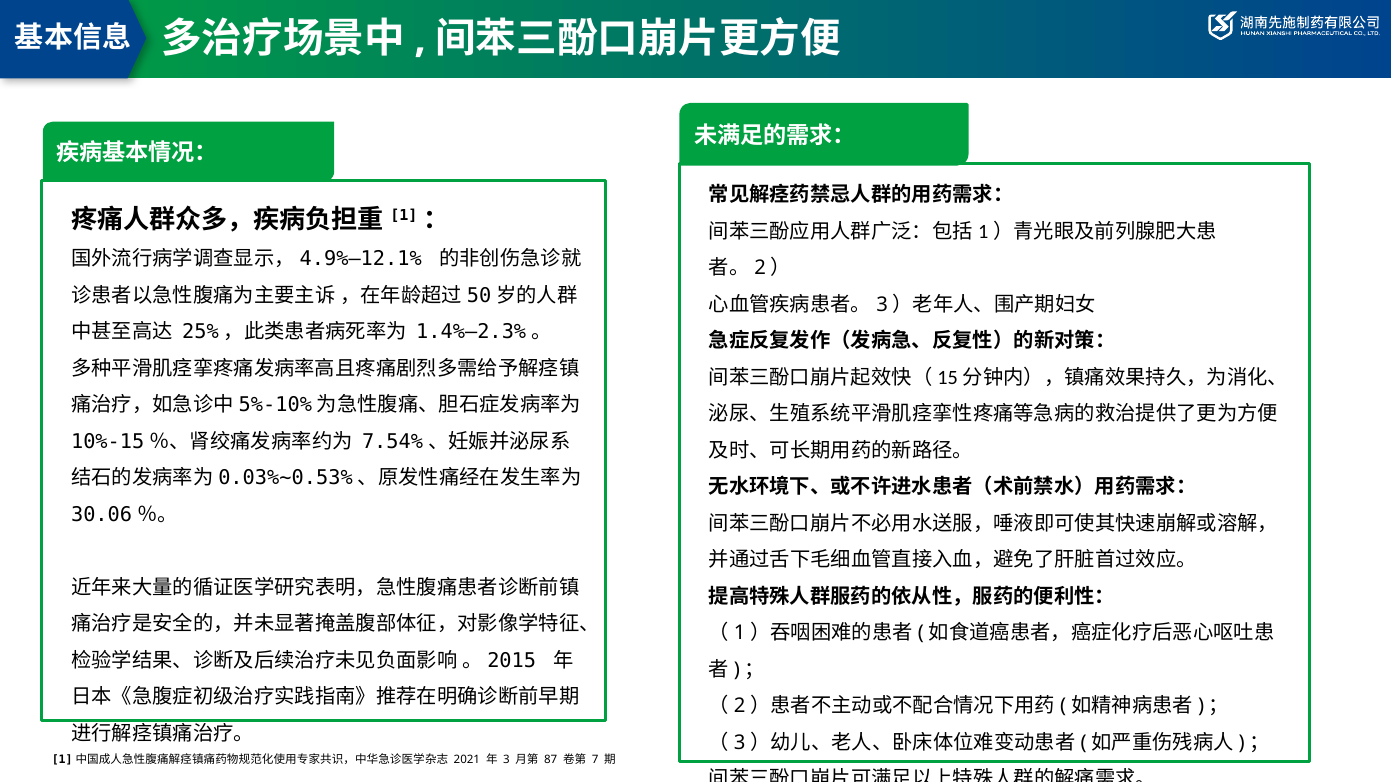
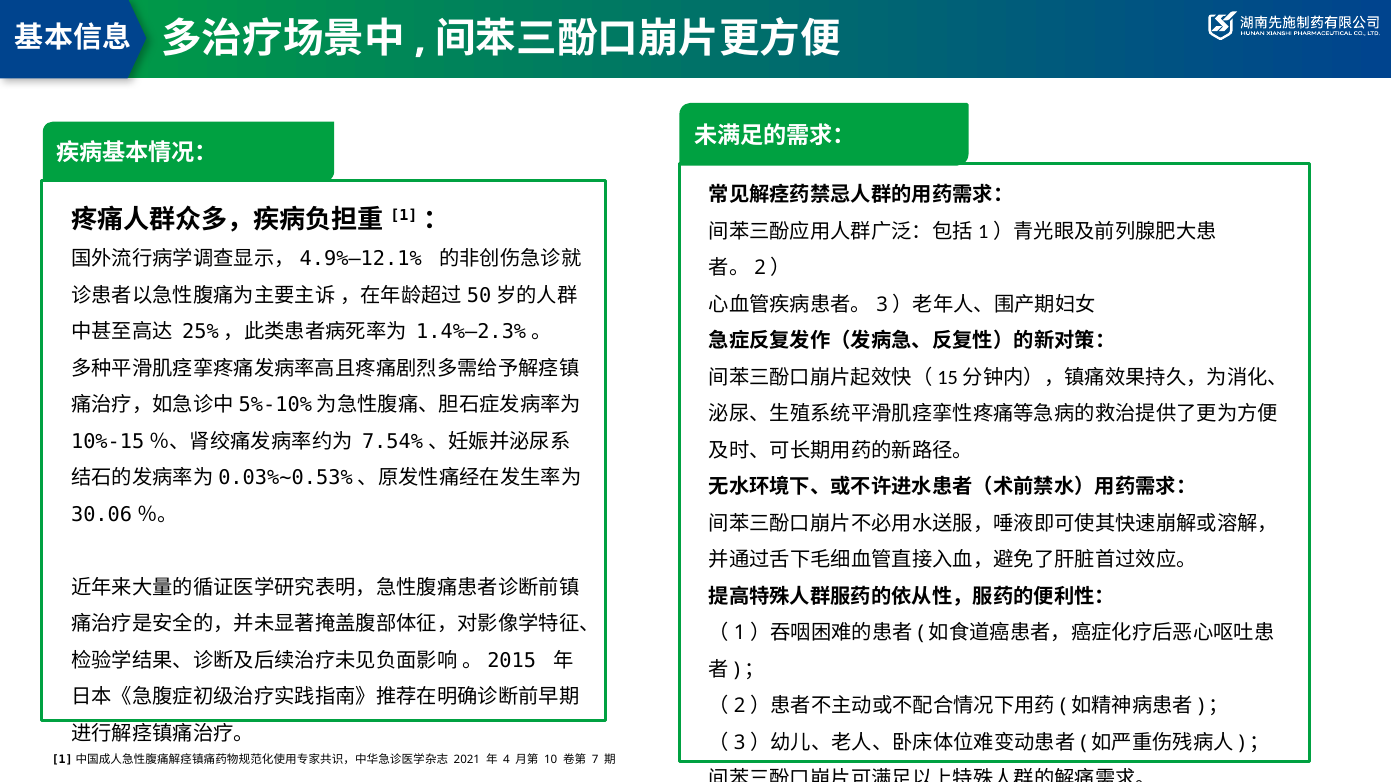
3: 3 -> 4 (506, 761)
87: 87 -> 10 (551, 761)
